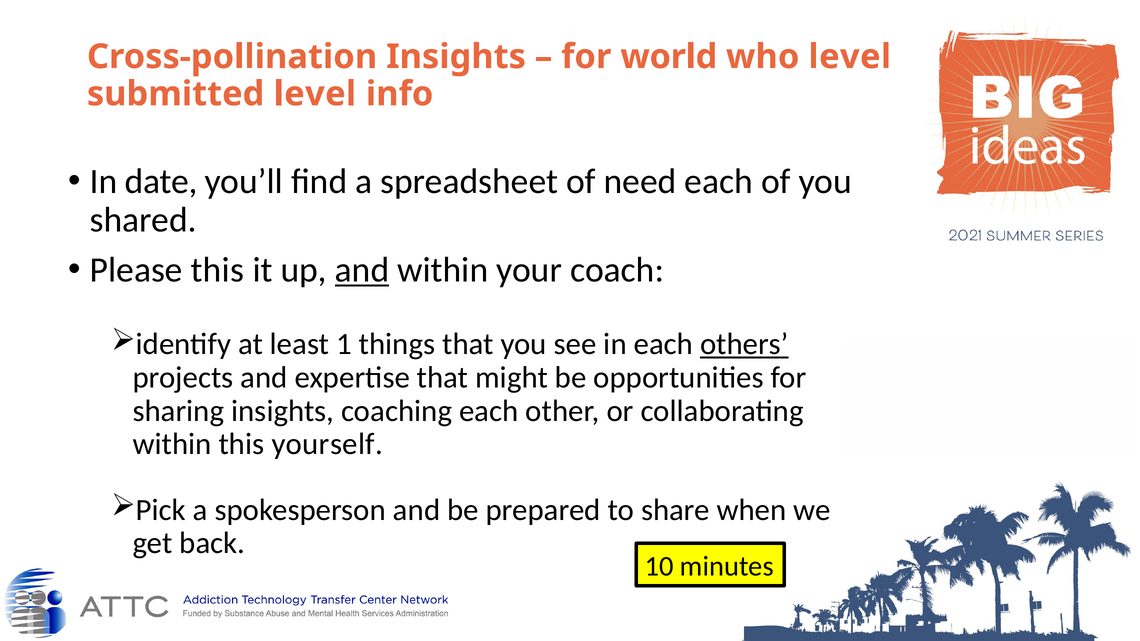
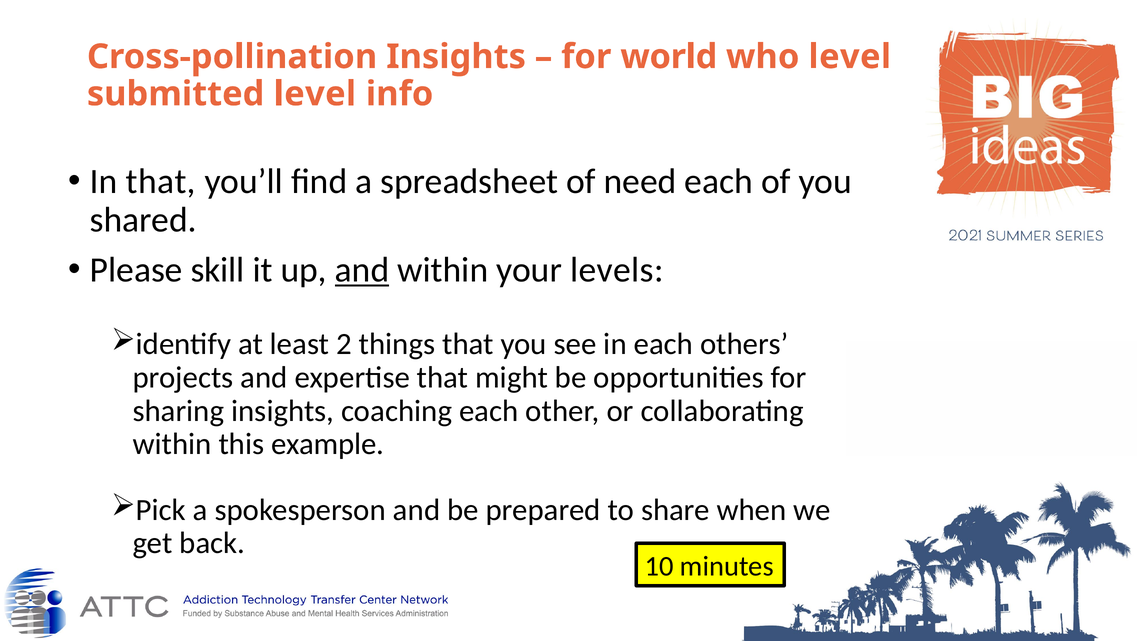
In date: date -> that (161, 181)
Please this: this -> skill (218, 270)
coach: coach -> levels (617, 270)
1: 1 -> 2 (344, 344)
others underline: present -> none (744, 344)
yourself: yourself -> example (328, 444)
